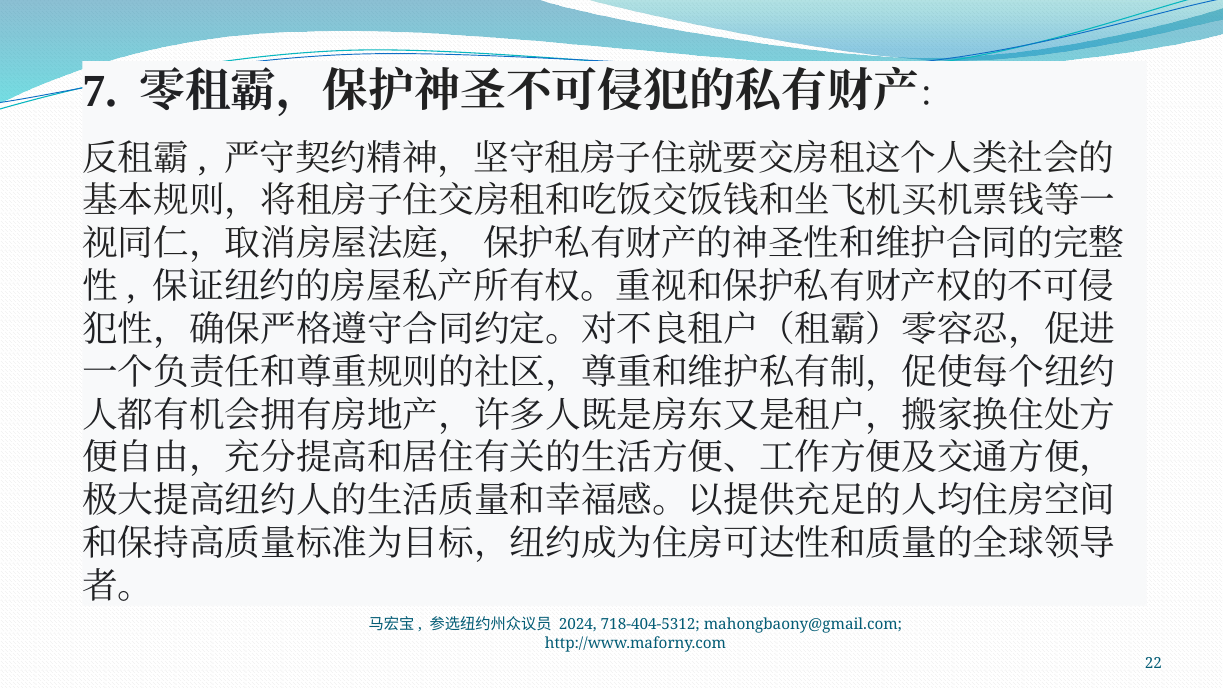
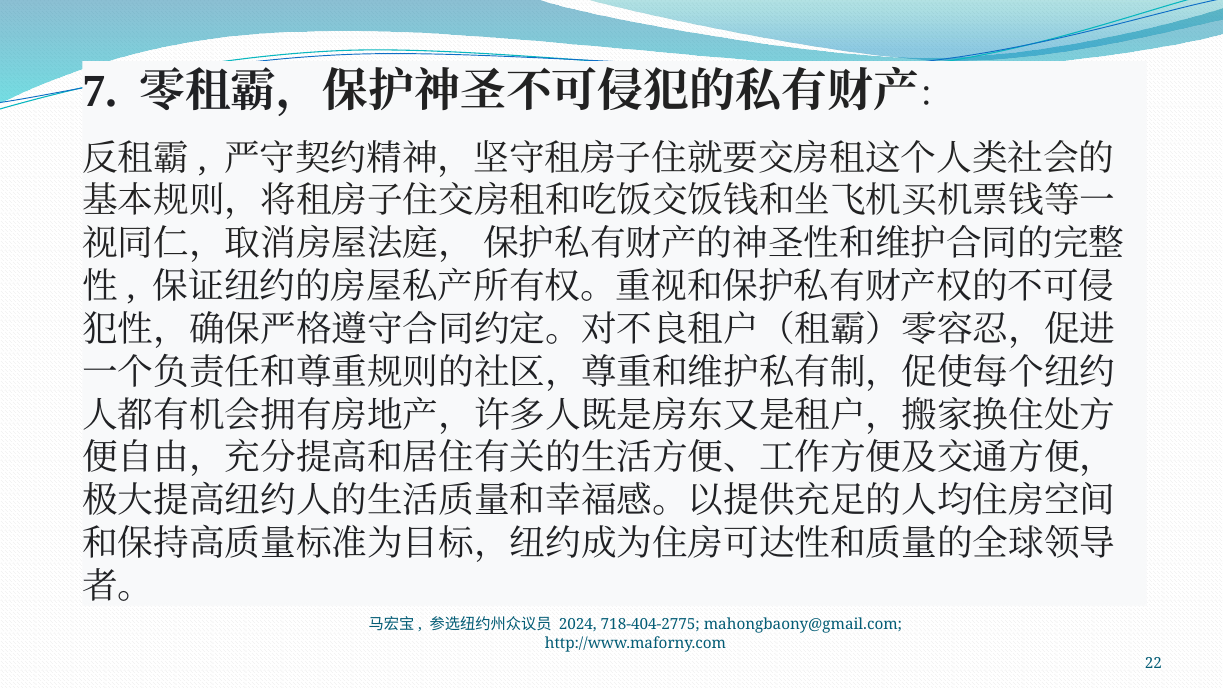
718-404-5312: 718-404-5312 -> 718-404-2775 (650, 625)
